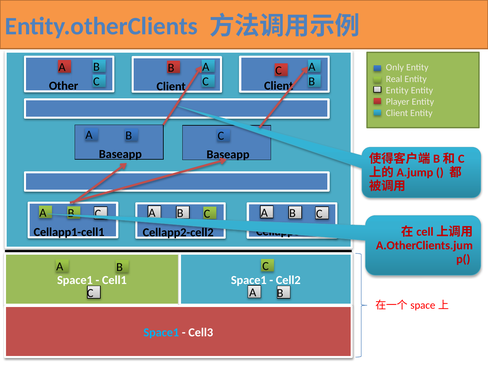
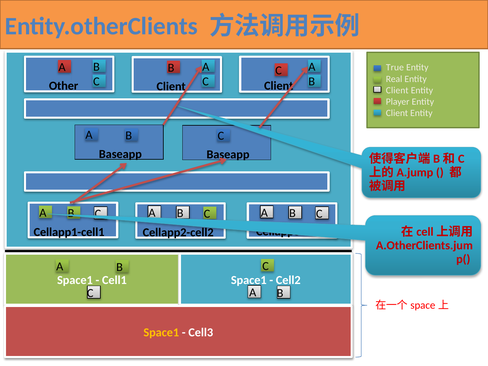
Only: Only -> True (395, 68)
Entity: Entity -> Client (397, 90)
Space1 colour: light blue -> yellow (161, 332)
